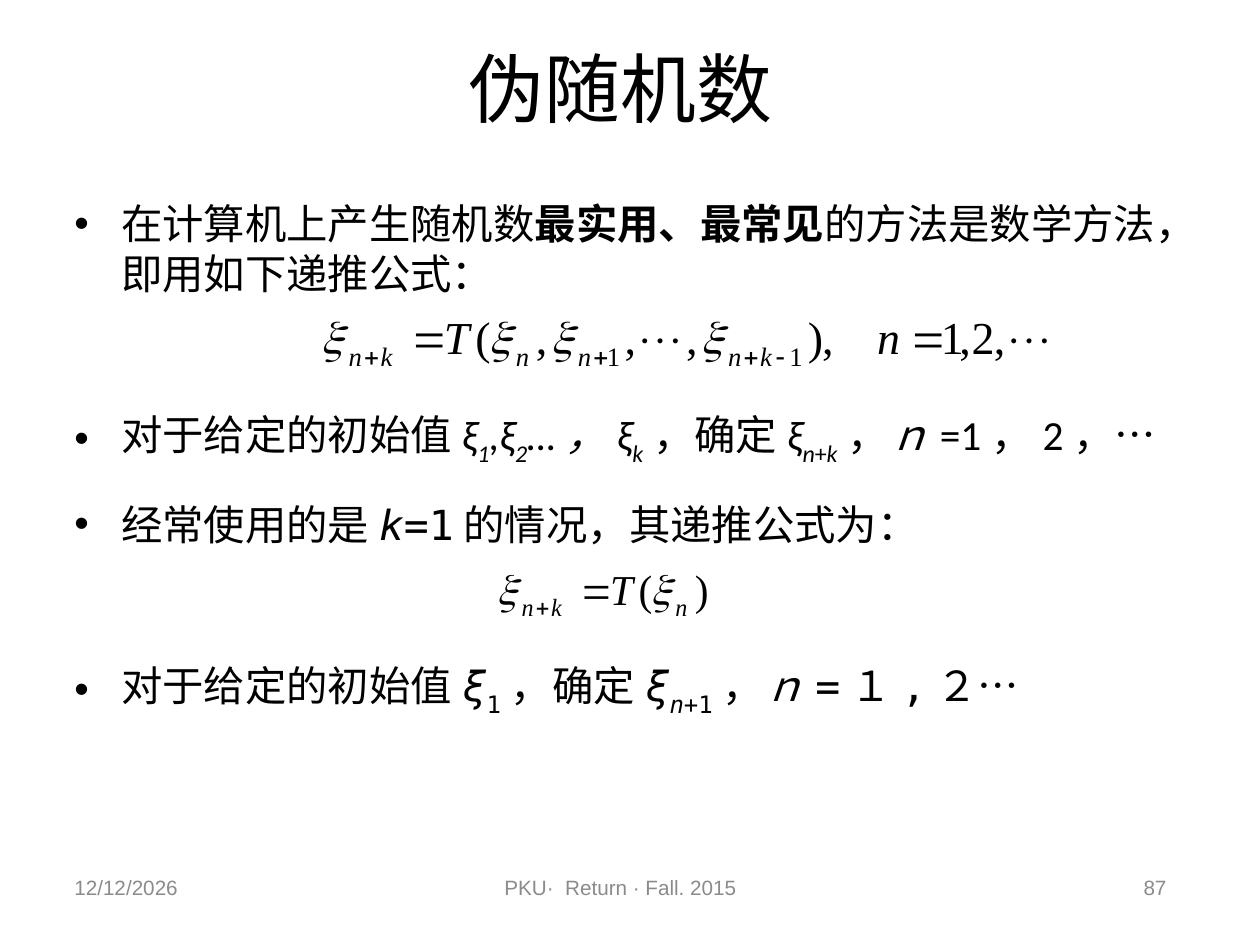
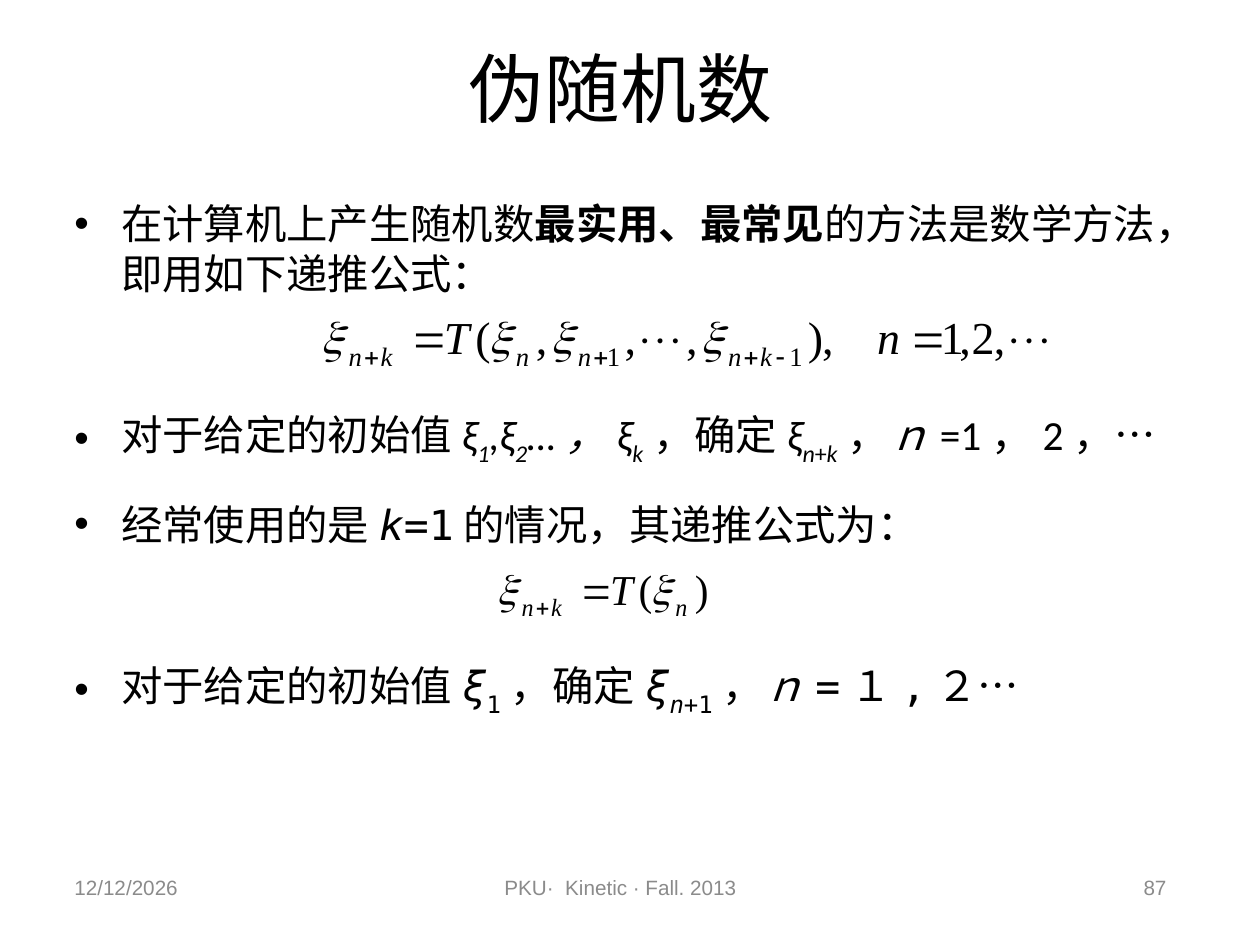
Return: Return -> Kinetic (596, 889)
2015: 2015 -> 2013 (713, 889)
